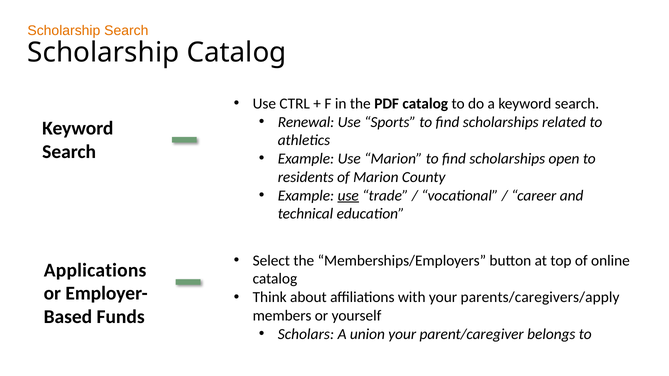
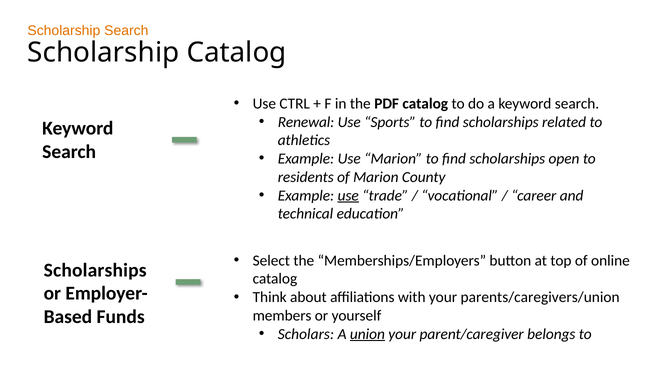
Applications: Applications -> Scholarships (95, 270)
parents/caregivers/apply: parents/caregivers/apply -> parents/caregivers/union (540, 298)
union underline: none -> present (367, 334)
